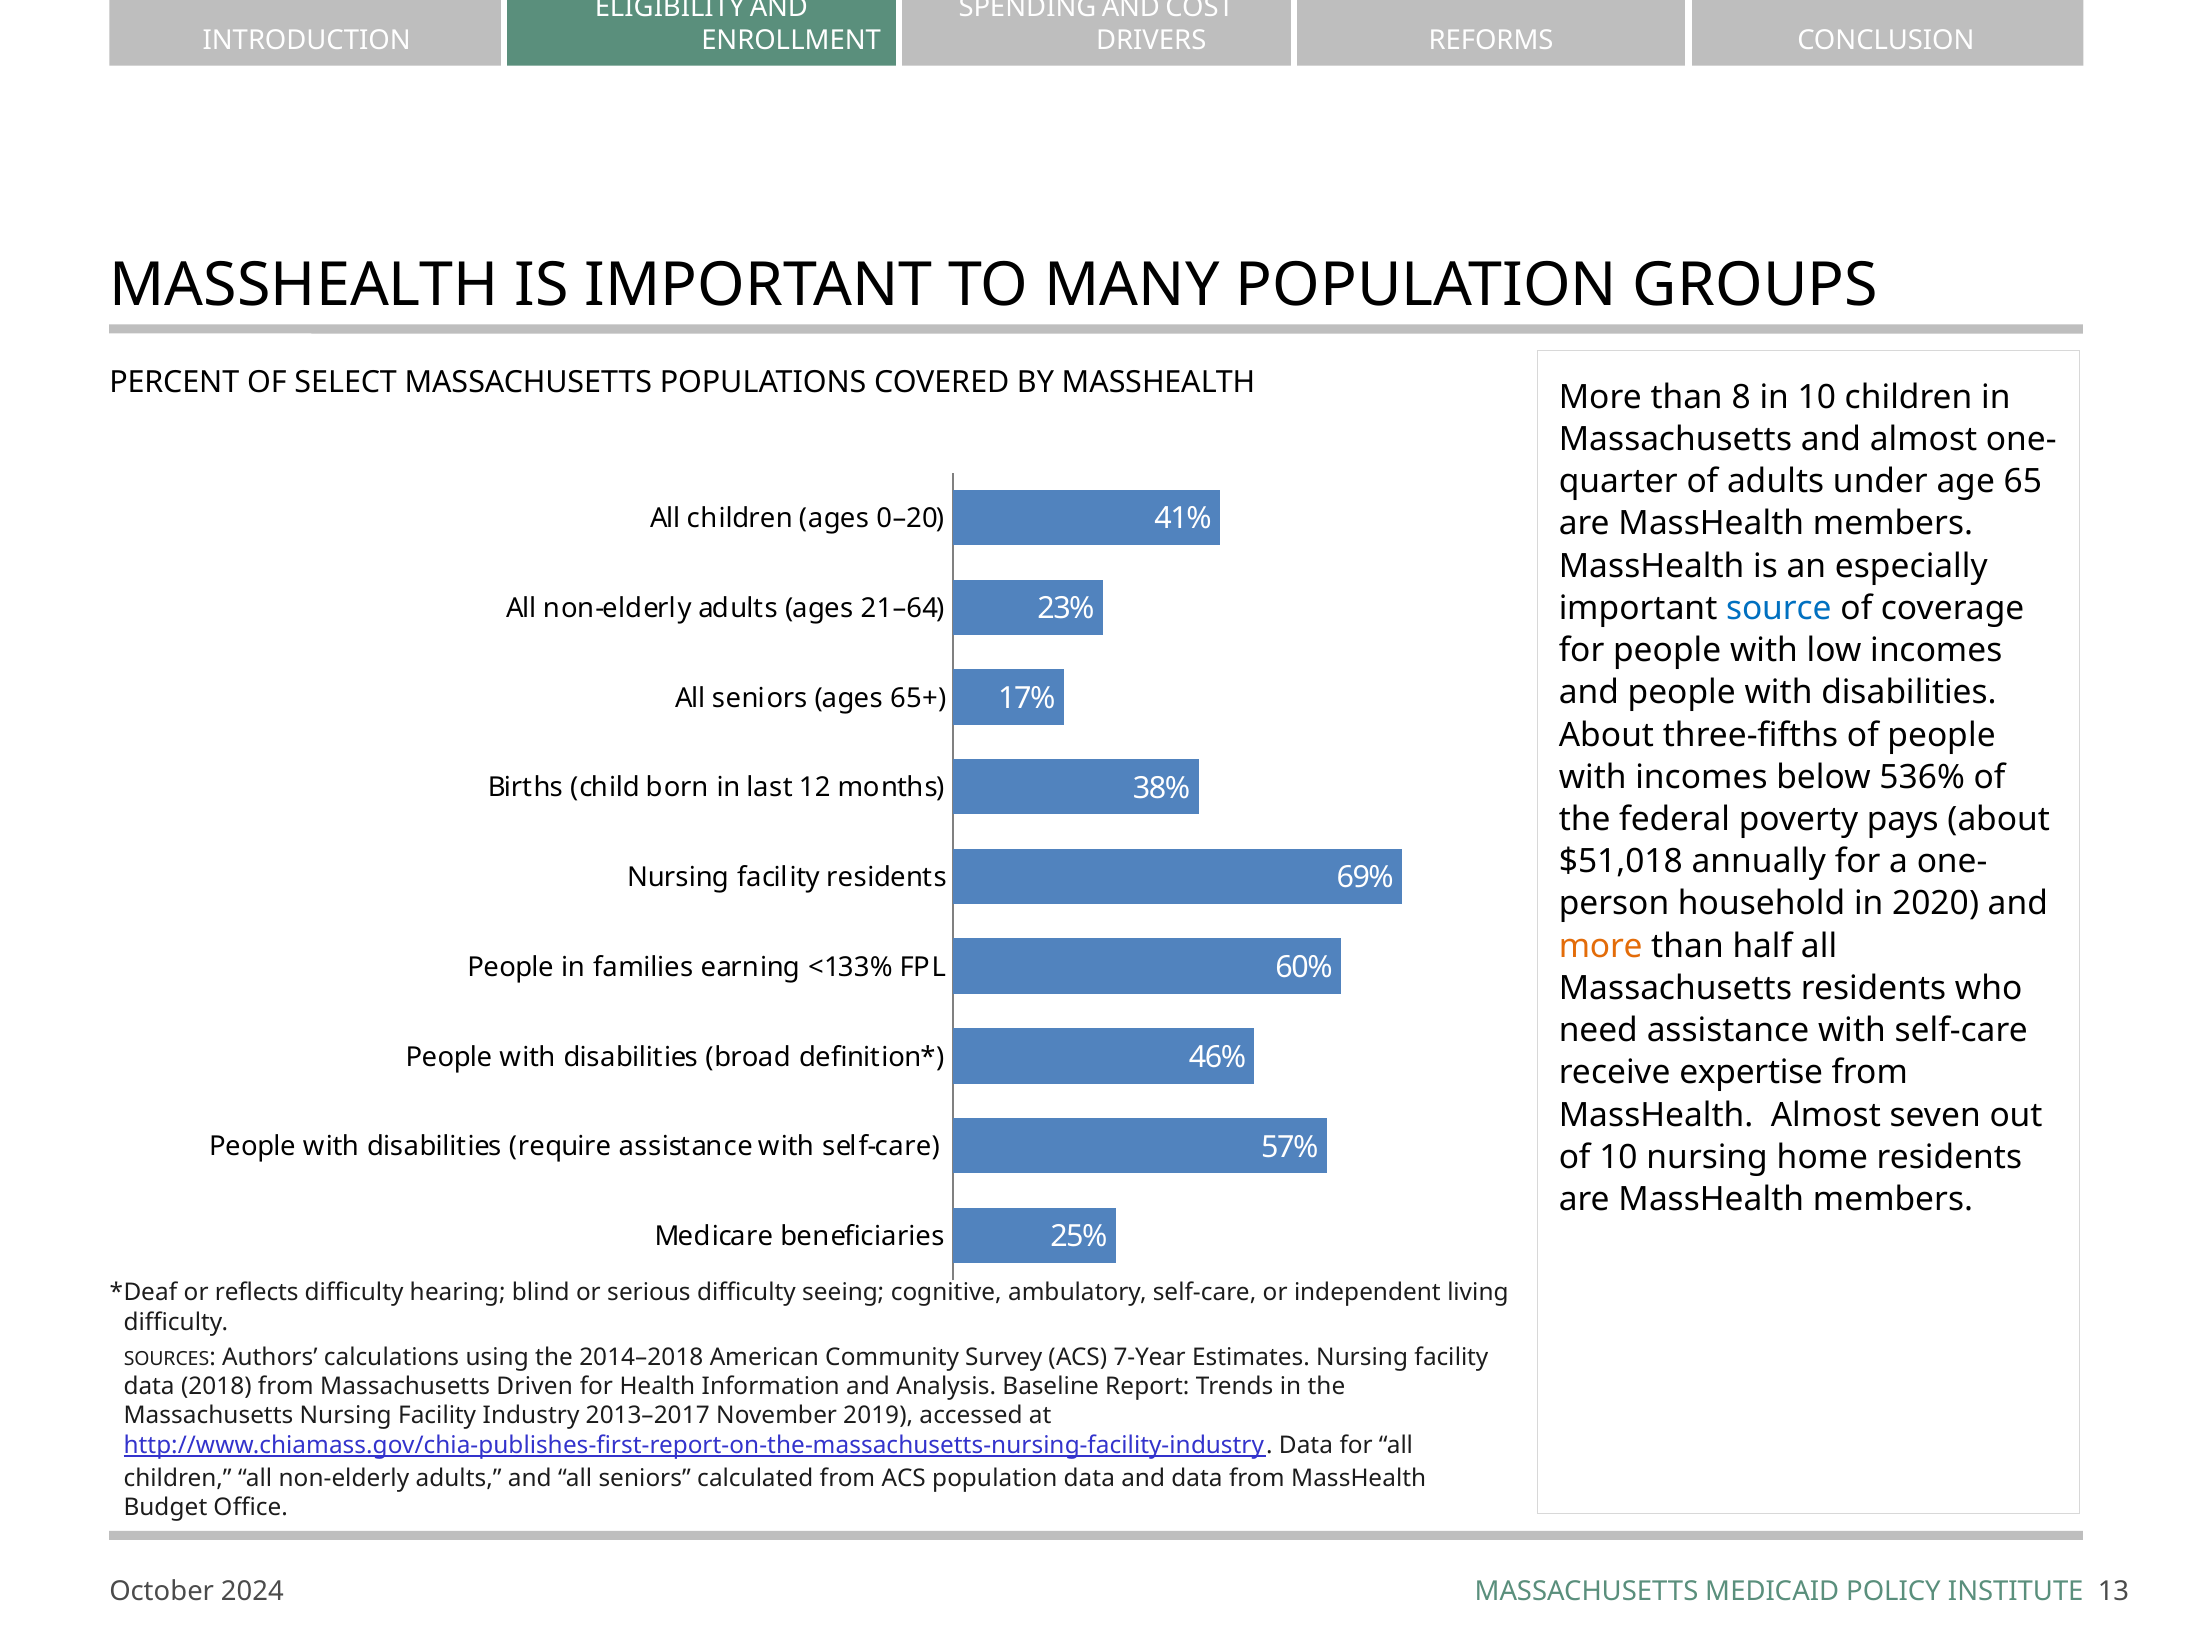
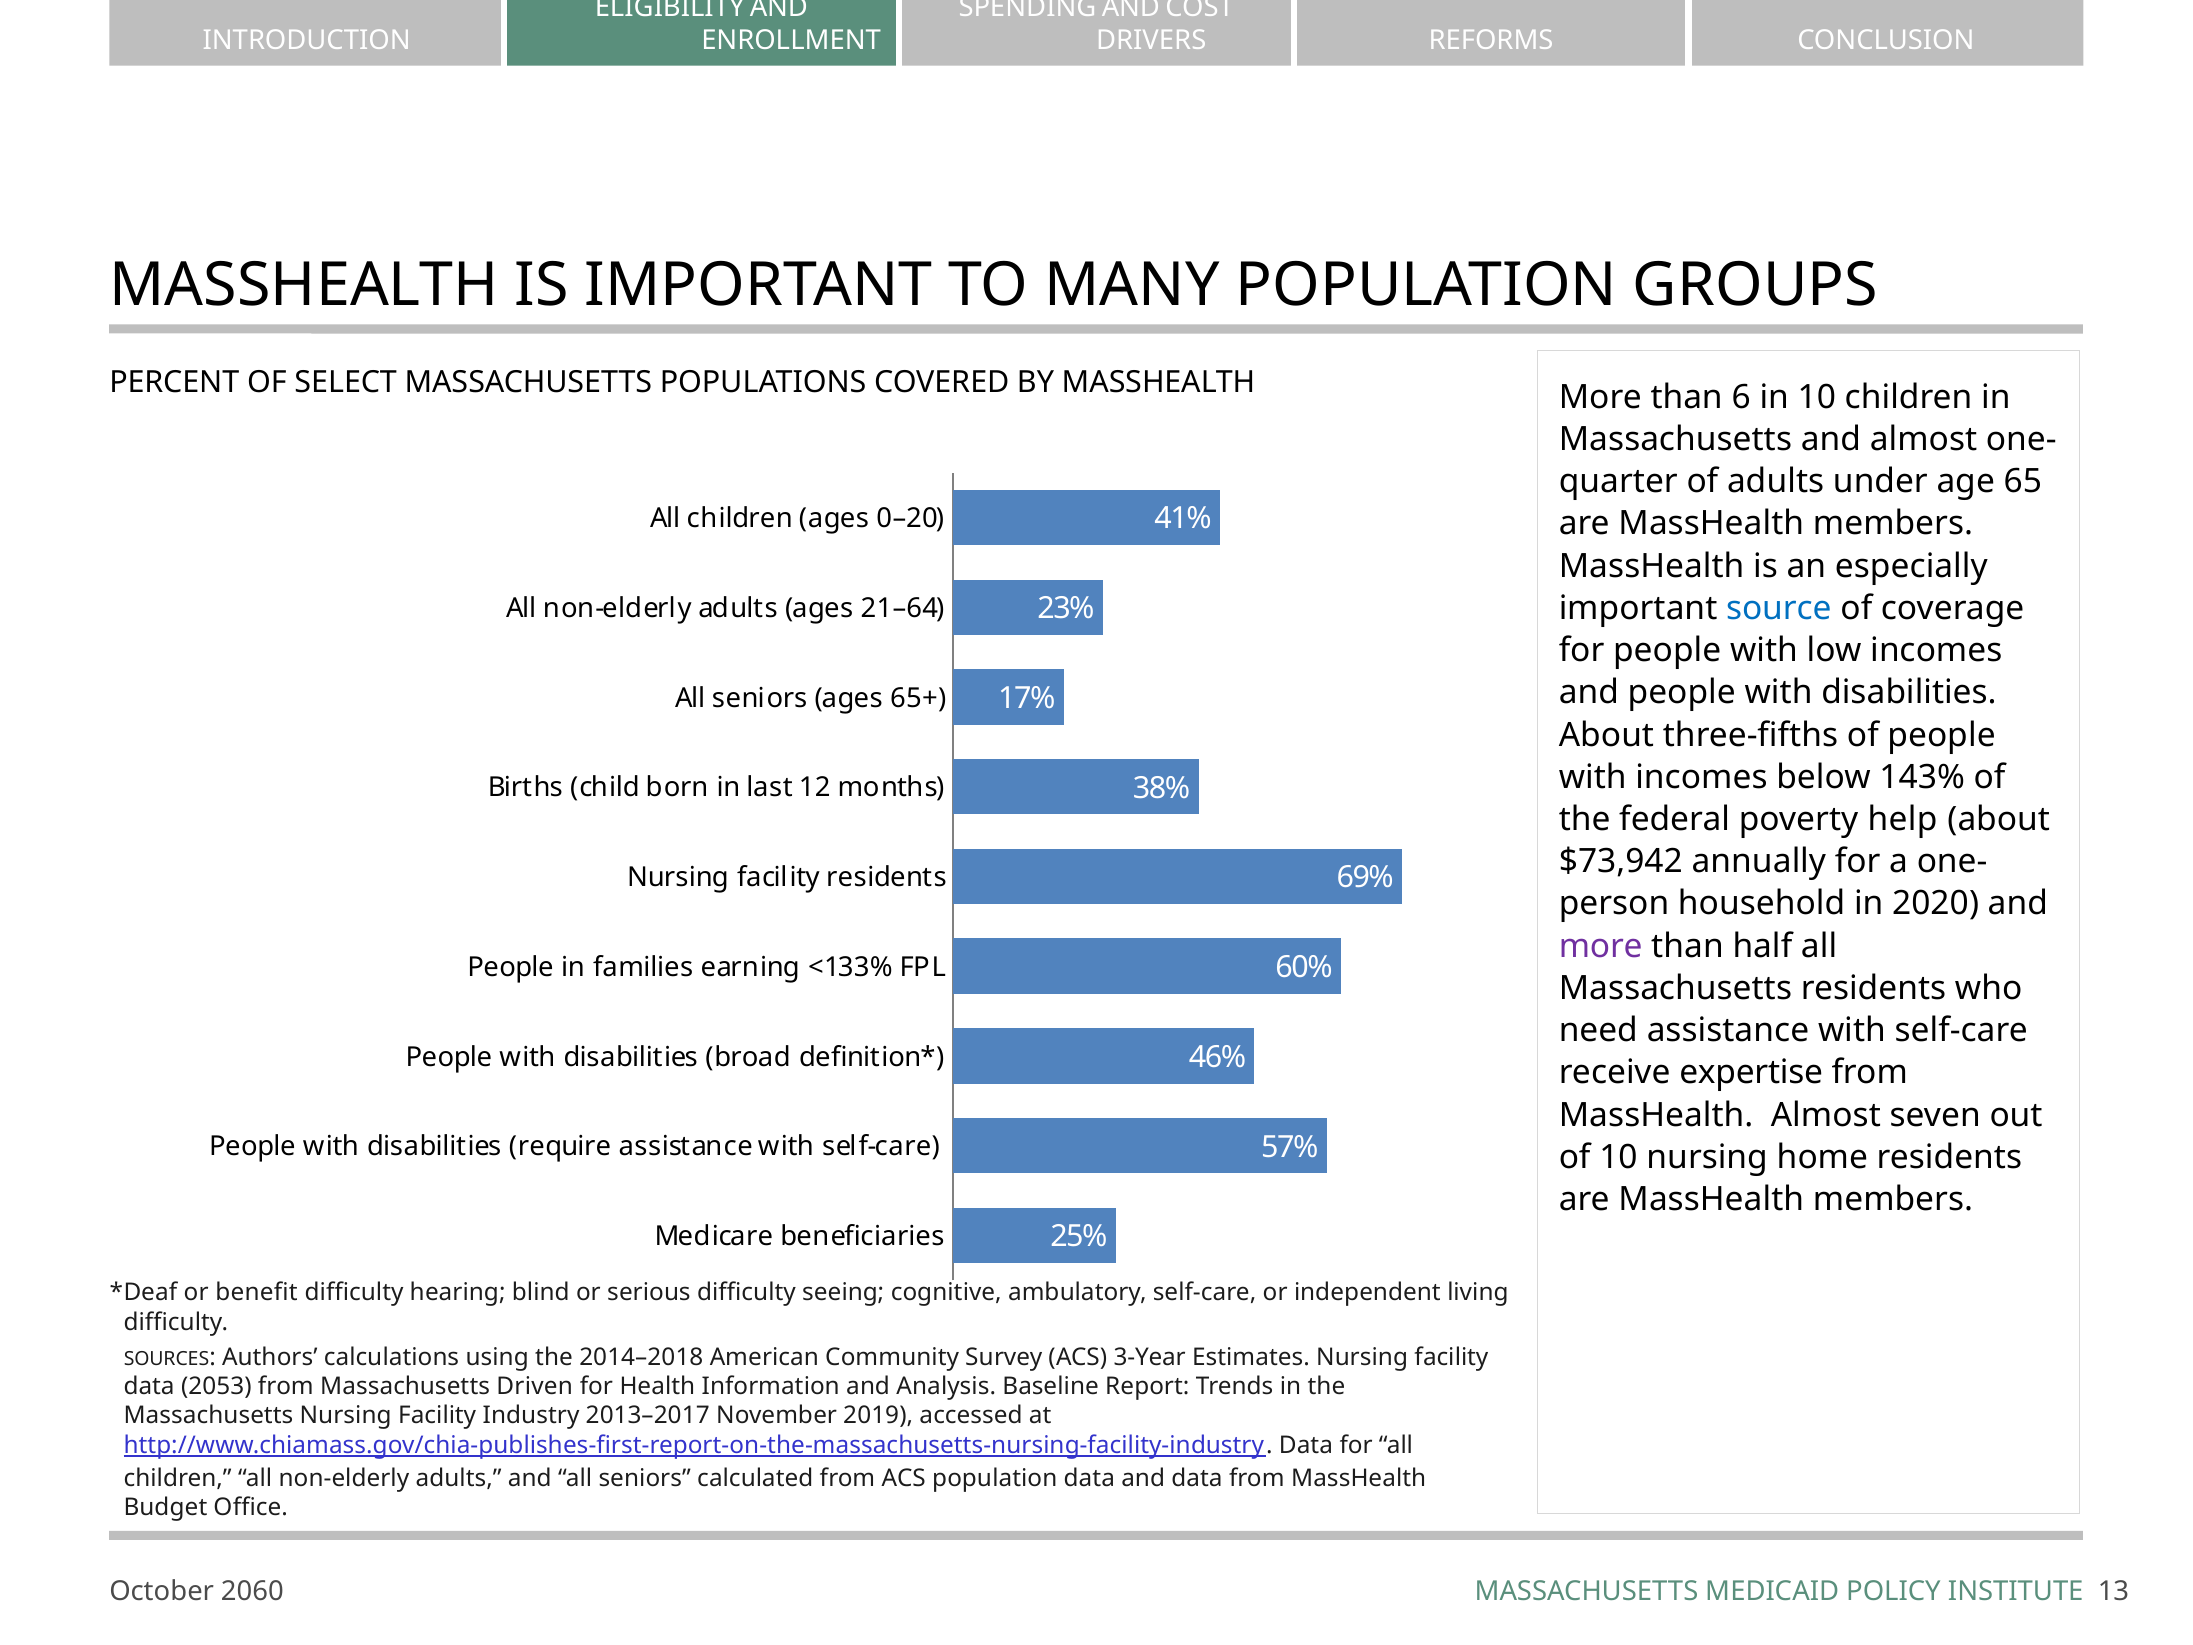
8: 8 -> 6 (1741, 397)
536%: 536% -> 143% (1922, 777)
pays: pays -> help (1903, 819)
$51,018: $51,018 -> $73,942 (1621, 862)
more colour: orange -> purple (1601, 946)
reflects: reflects -> benefit (257, 1293)
7-Year: 7-Year -> 3-Year (1150, 1357)
2018: 2018 -> 2053 (216, 1386)
2024: 2024 -> 2060 (252, 1592)
